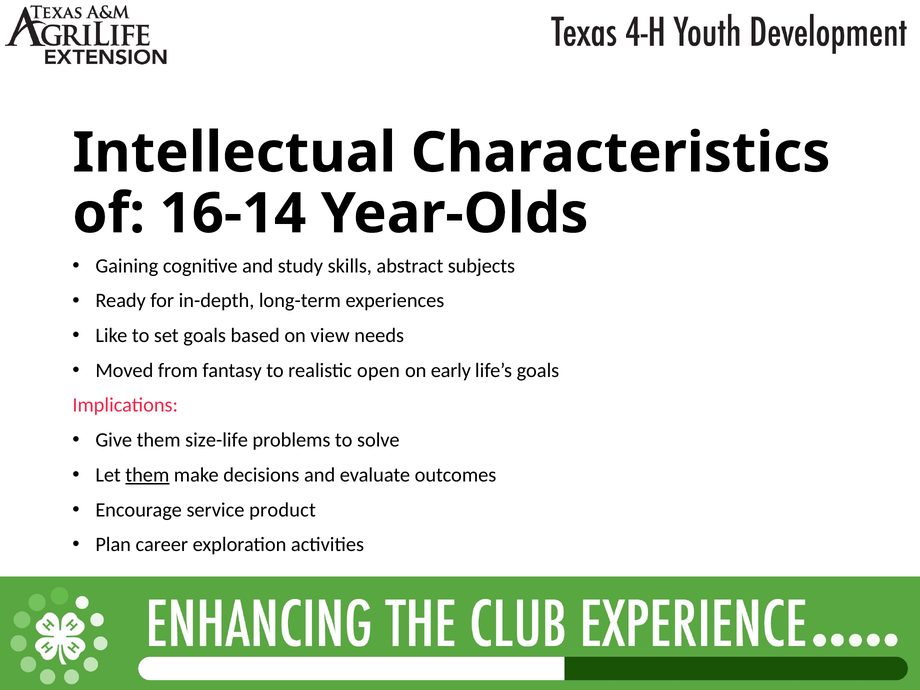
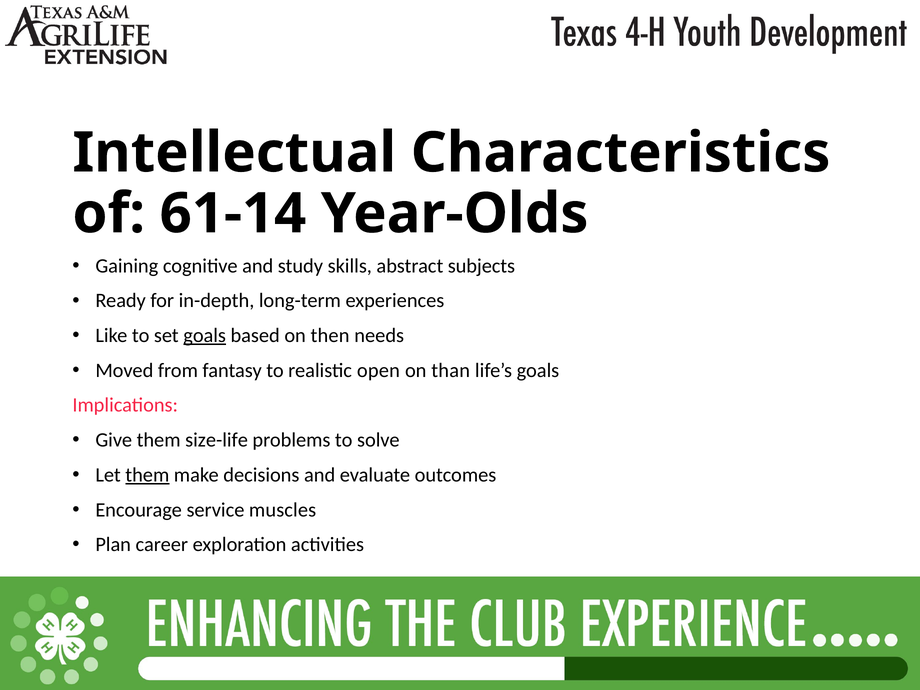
16-14: 16-14 -> 61-14 (233, 214)
goals underline: none -> present (205, 336)
view: view -> then (330, 336)
early: early -> than (451, 370)
product: product -> muscles (283, 510)
